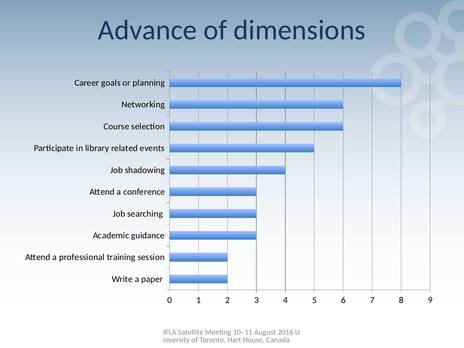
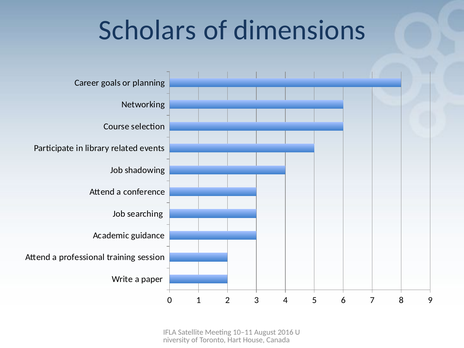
Advance: Advance -> Scholars (147, 30)
